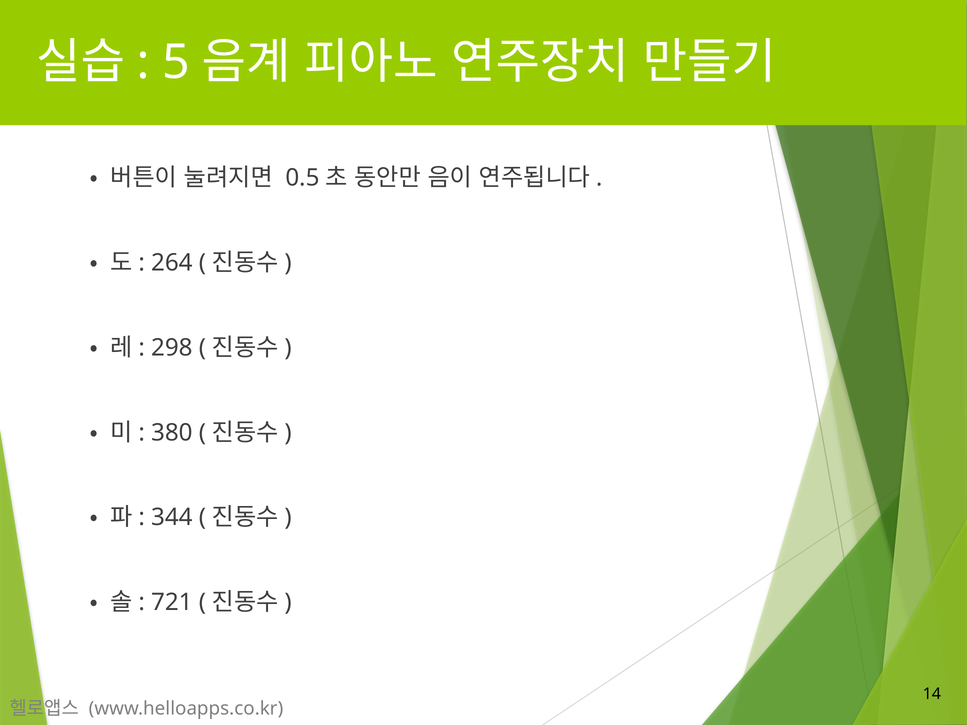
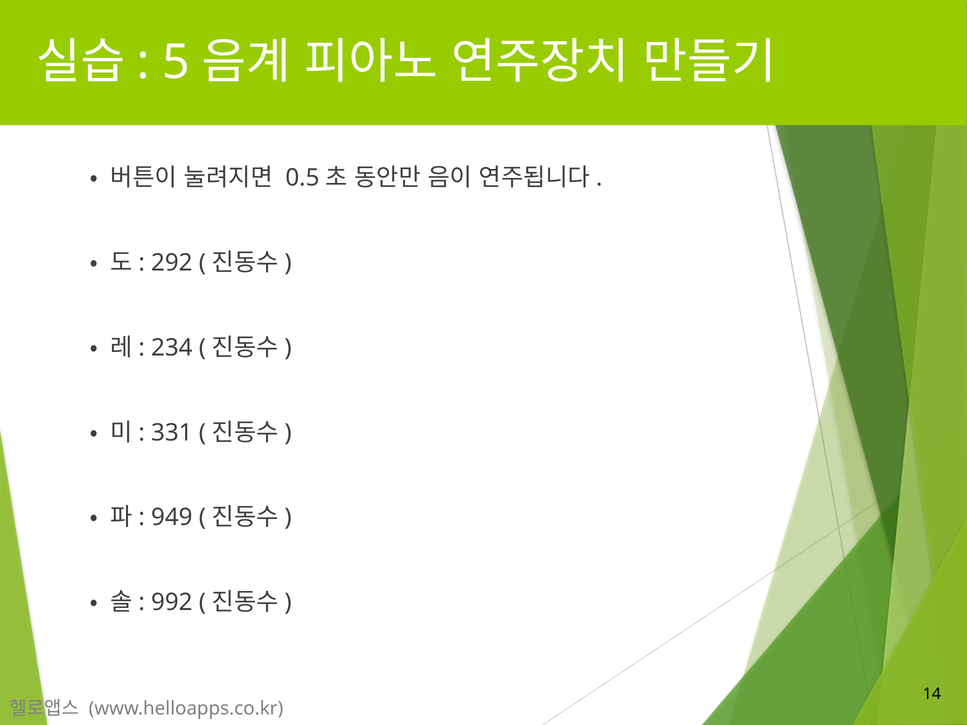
264: 264 -> 292 (172, 263)
298: 298 -> 234 (172, 348)
380: 380 -> 331 (172, 433)
344: 344 -> 949 (172, 518)
721: 721 -> 992 (172, 603)
